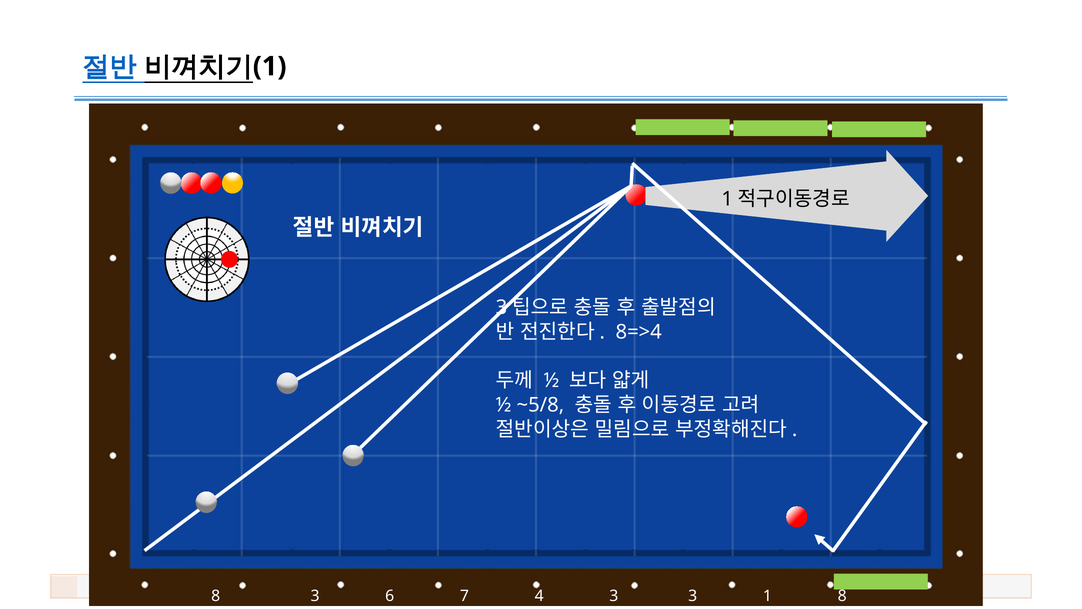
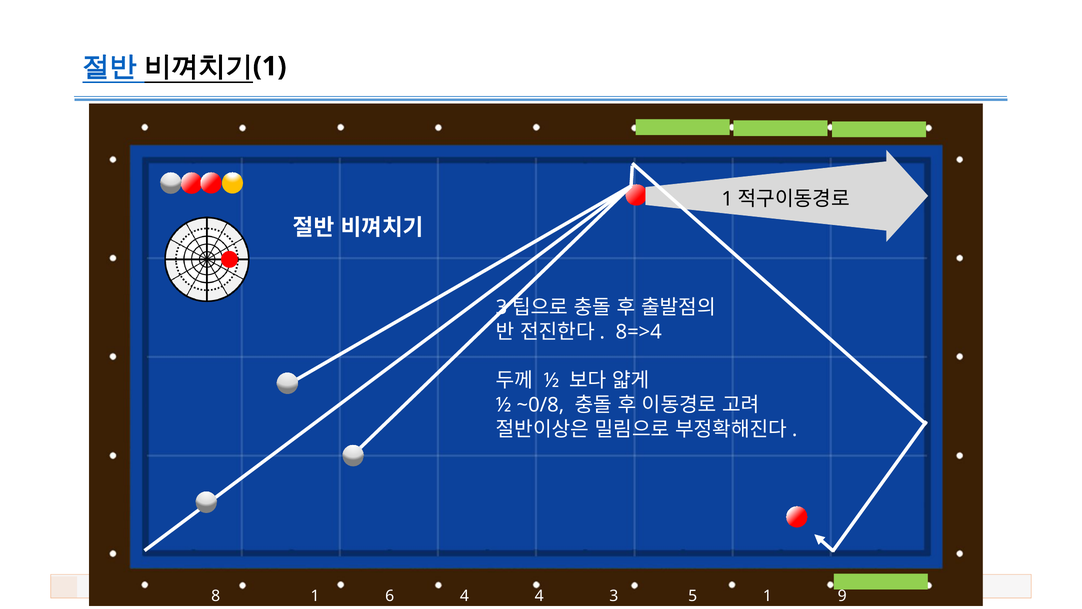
~5/8: ~5/8 -> ~0/8 (540, 405)
8 3: 3 -> 1 (315, 596)
6 7: 7 -> 4 (464, 596)
3 3: 3 -> 5 (693, 596)
1 8: 8 -> 9 (842, 596)
